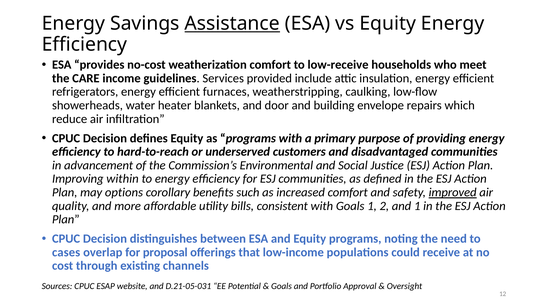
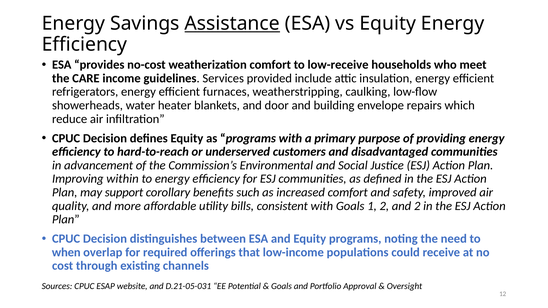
options: options -> support (124, 193)
improved underline: present -> none (453, 193)
and 1: 1 -> 2 (417, 206)
cases: cases -> when (66, 253)
proposal: proposal -> required (165, 253)
